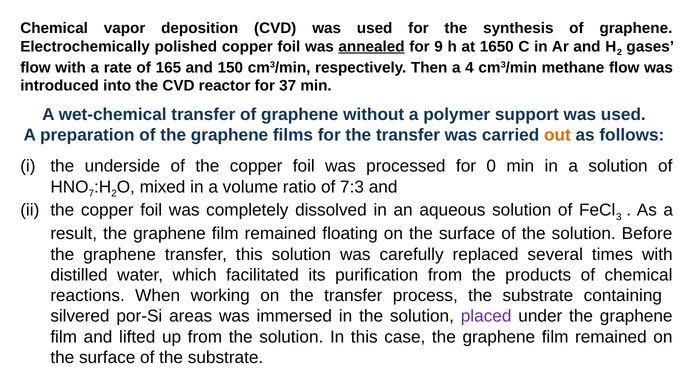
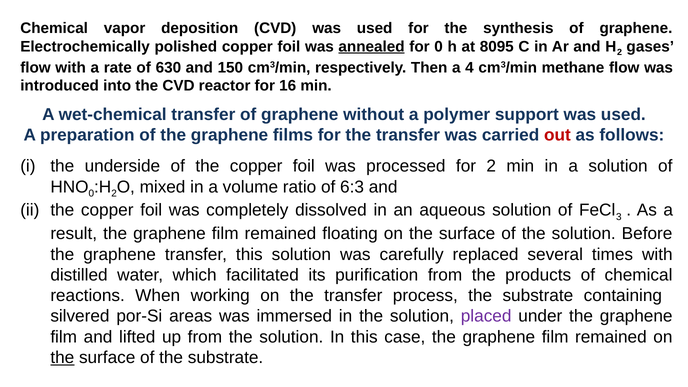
for 9: 9 -> 0 (439, 47)
1650: 1650 -> 8095 (497, 47)
165: 165 -> 630 (168, 67)
37: 37 -> 16 (288, 86)
out colour: orange -> red (557, 135)
for 0: 0 -> 2 (491, 166)
7: 7 -> 0 (91, 194)
7:3: 7:3 -> 6:3 (352, 187)
the underline: none -> present (62, 358)
